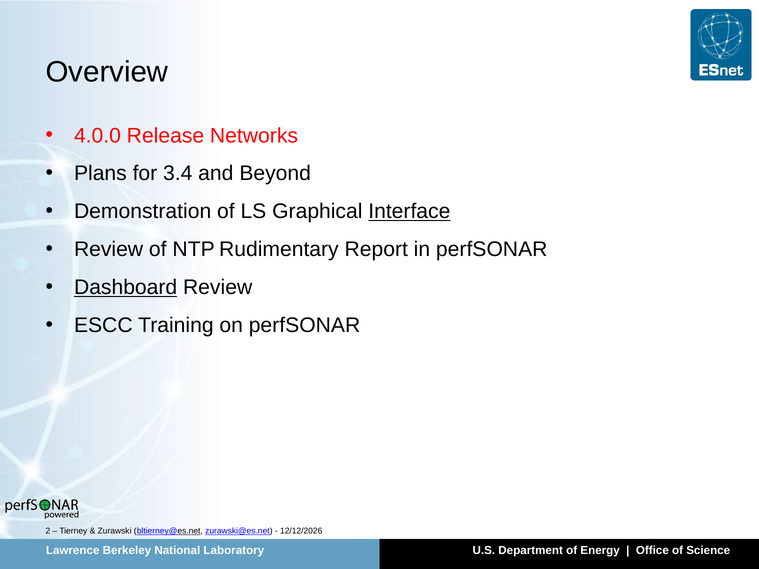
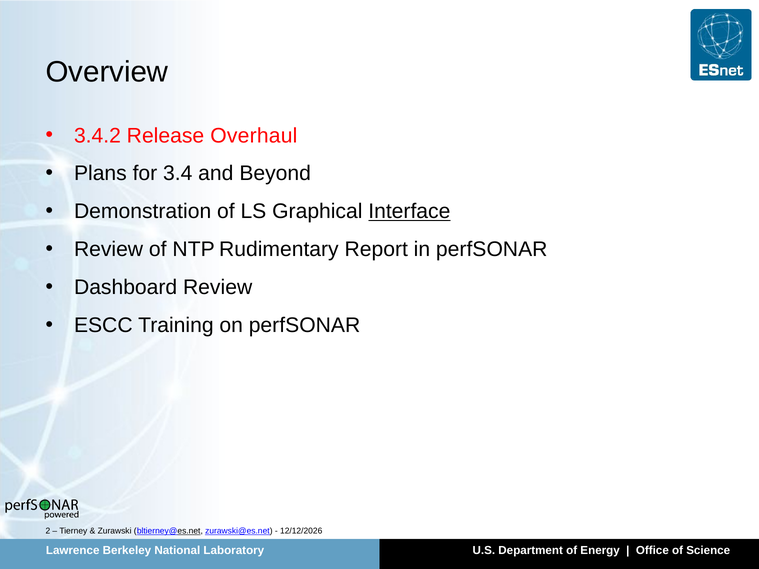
4.0.0: 4.0.0 -> 3.4.2 (97, 136)
Networks: Networks -> Overhaul (254, 136)
Dashboard underline: present -> none (126, 288)
